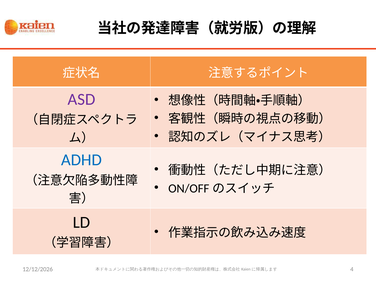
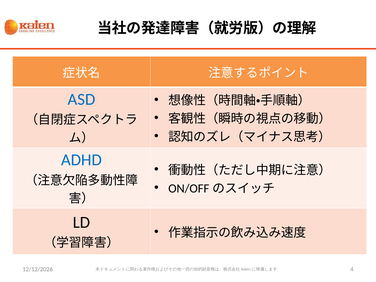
ASD colour: purple -> blue (81, 99)
